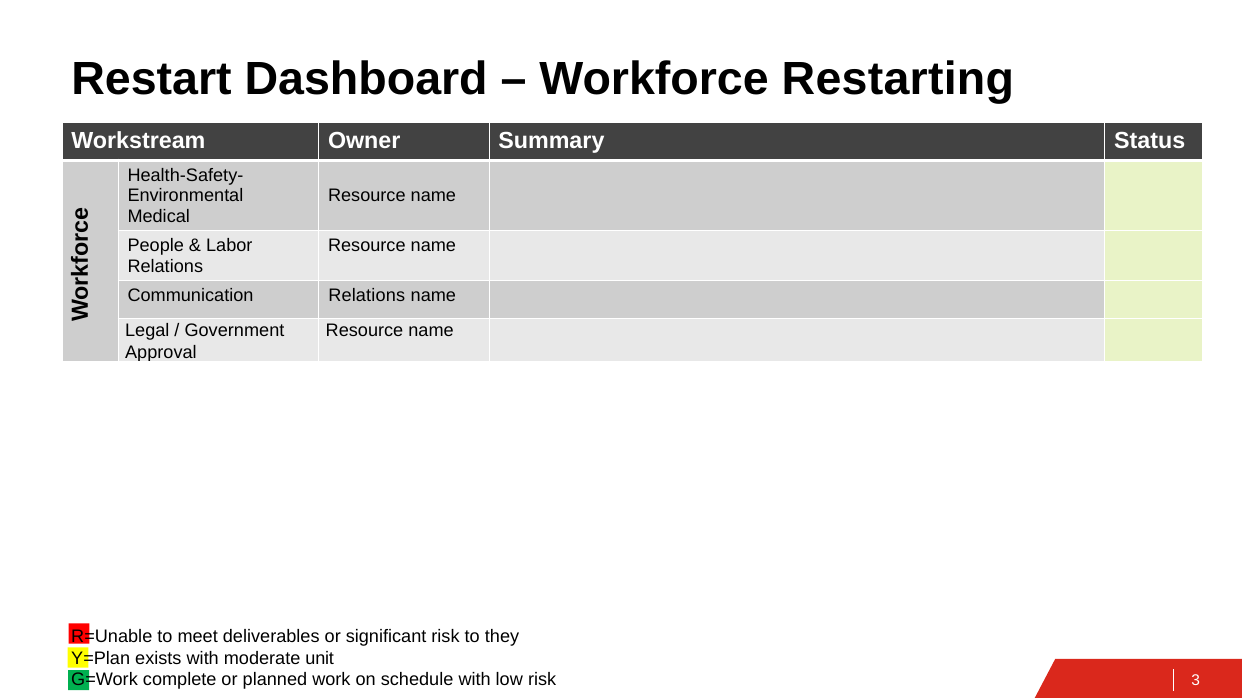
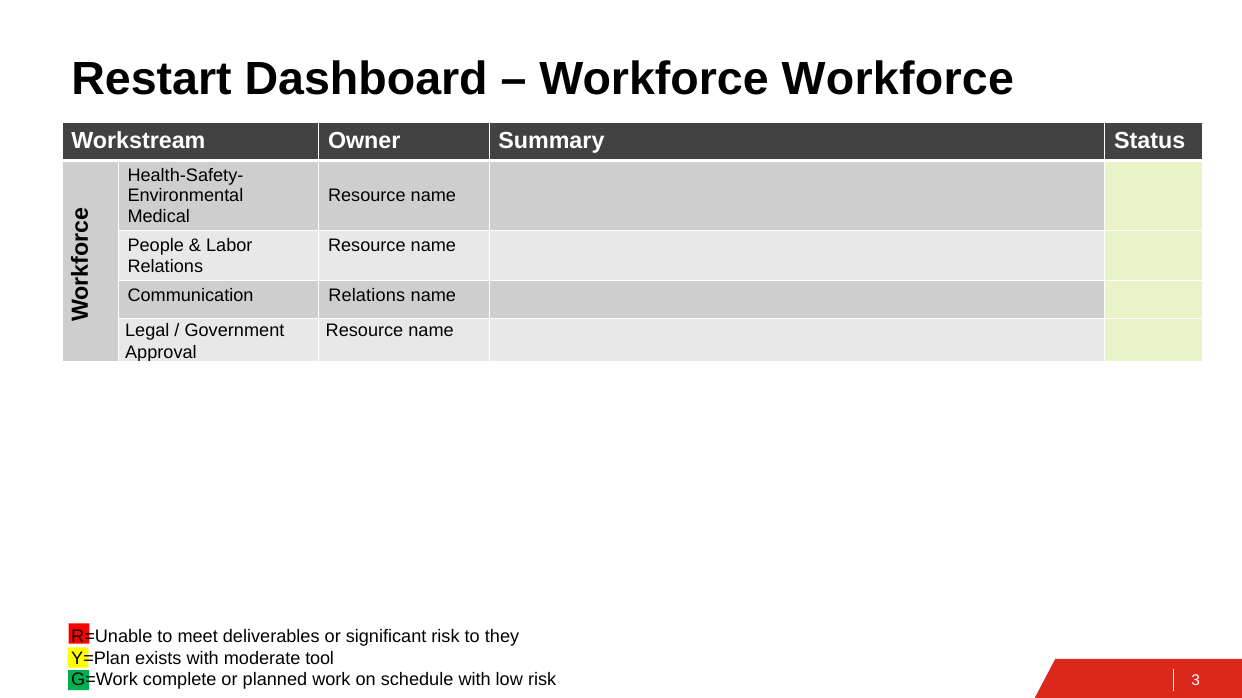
Workforce Restarting: Restarting -> Workforce (898, 79)
unit: unit -> tool (320, 659)
